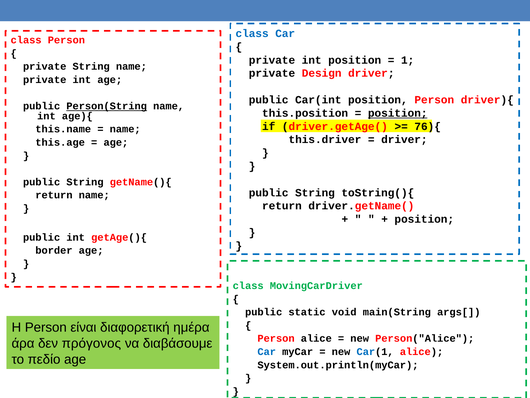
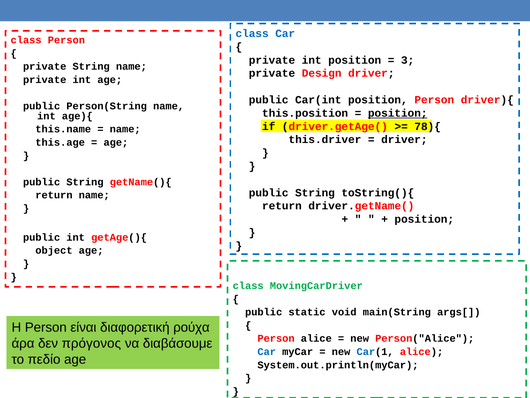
1: 1 -> 3 (408, 60)
Person(String underline: present -> none (107, 106)
76){: 76){ -> 78){ (428, 126)
border: border -> object (54, 250)
ημέρα: ημέρα -> ρούχα (191, 327)
